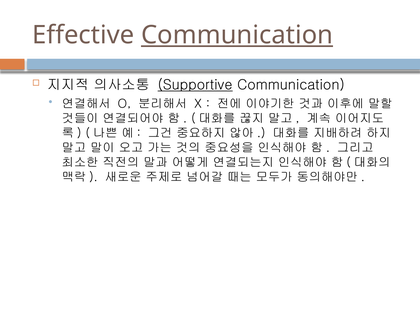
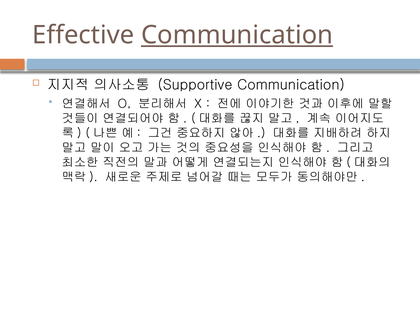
Supportive underline: present -> none (195, 85)
